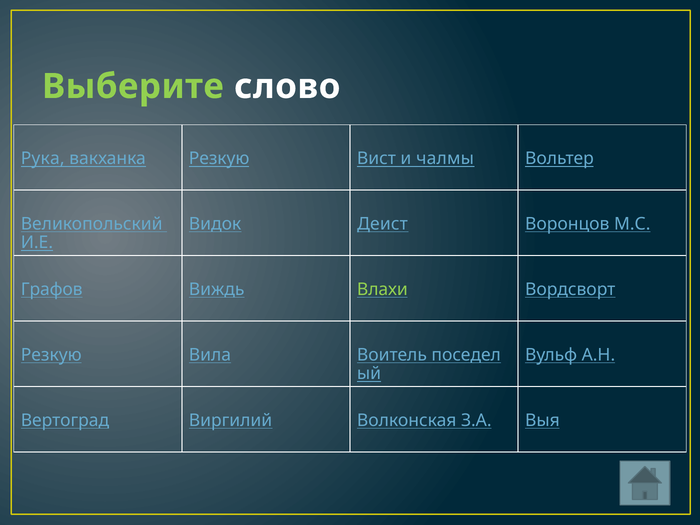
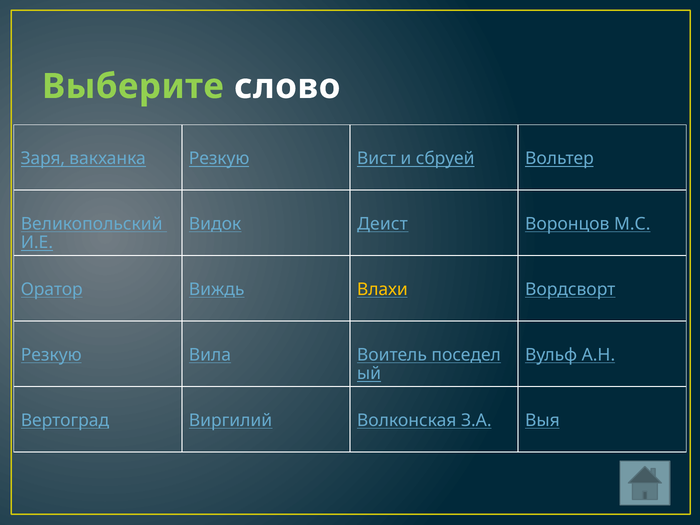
Рука: Рука -> Заря (43, 158)
чалмы: чалмы -> сбруей (445, 158)
Графов: Графов -> Оратор (52, 289)
Влахи colour: light green -> yellow (382, 289)
